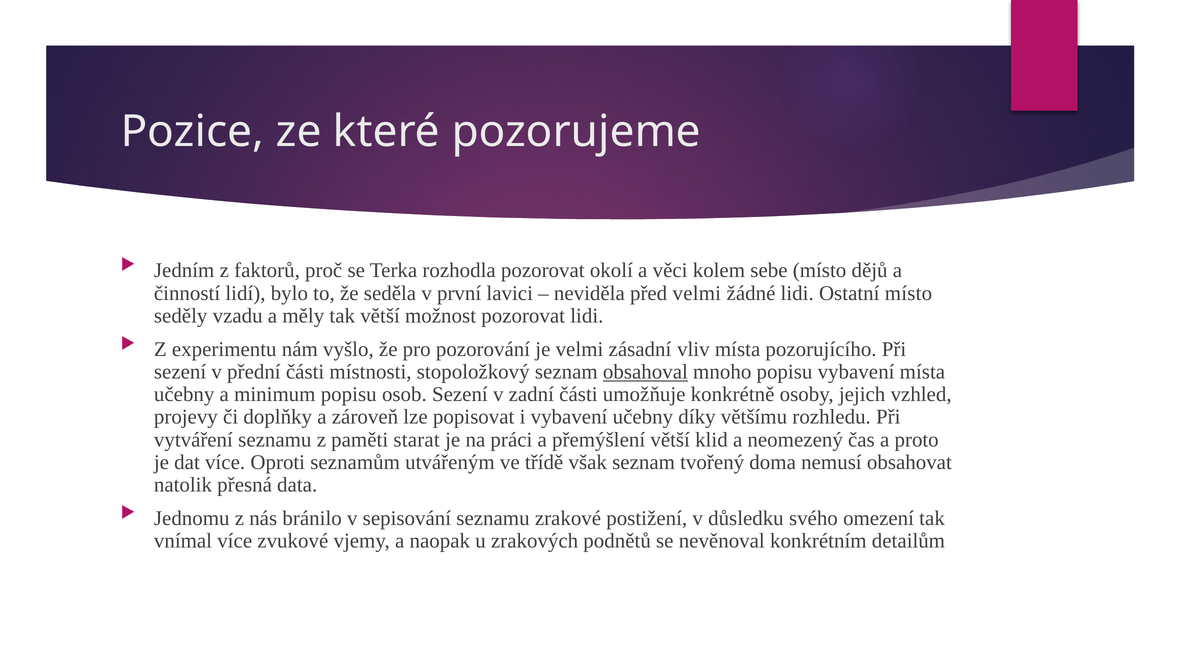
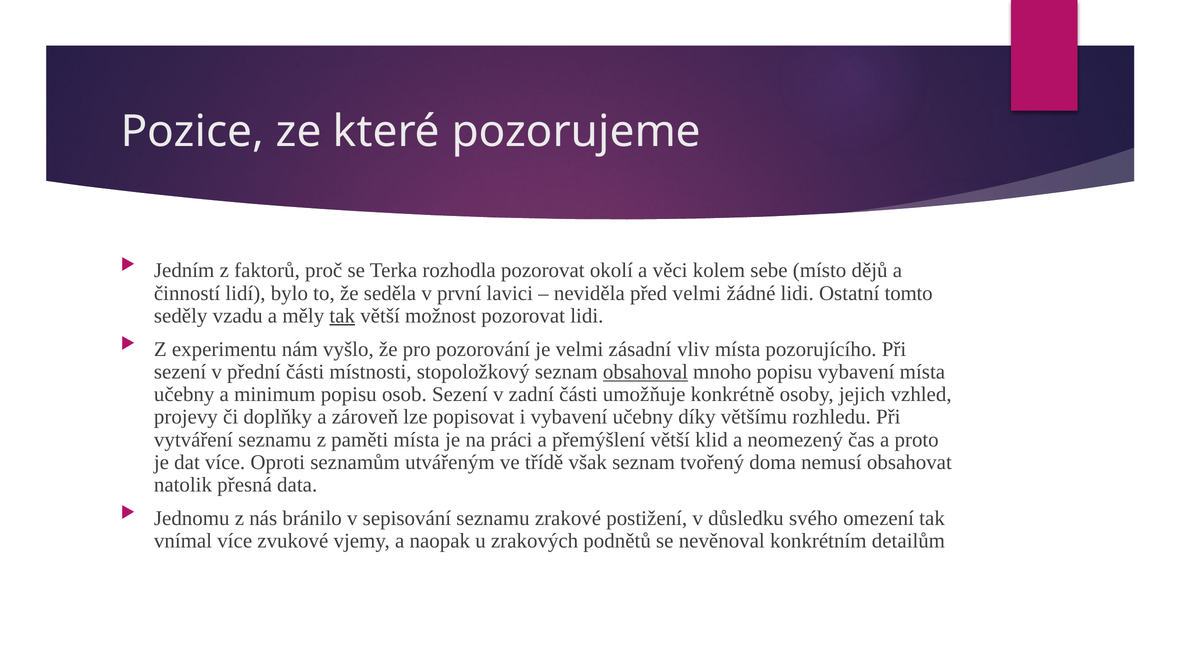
Ostatní místo: místo -> tomto (909, 293)
tak underline: none -> present (342, 316)
paměti starat: starat -> místa (417, 440)
